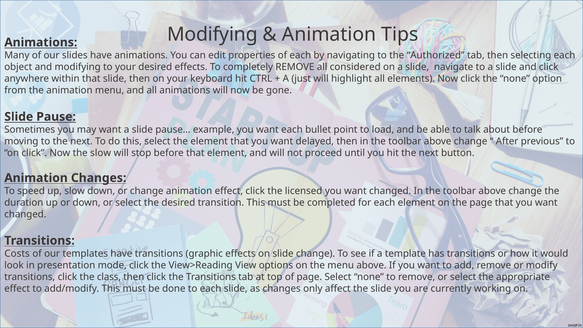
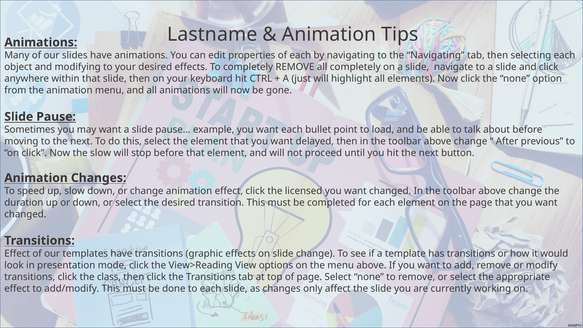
Modifying: Modifying -> Lastname (212, 34)
the Authorized: Authorized -> Navigating (436, 55)
all considered: considered -> completely (355, 67)
Costs: Costs -> Effect (17, 254)
